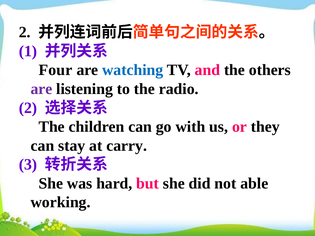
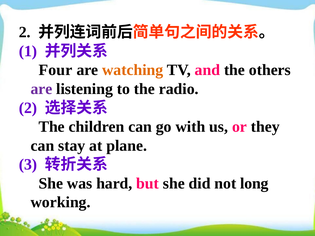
watching colour: blue -> orange (133, 70)
carry: carry -> plane (127, 146)
able: able -> long (254, 184)
